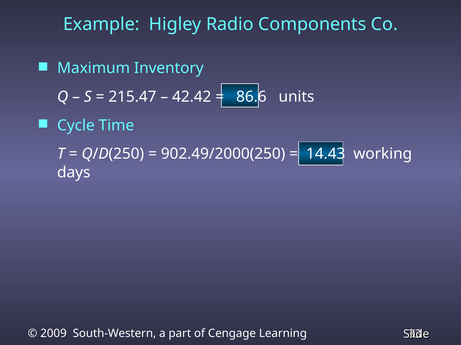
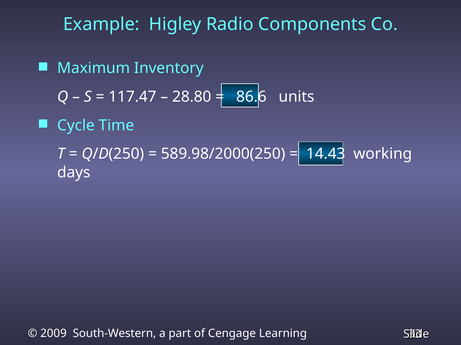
215.47: 215.47 -> 117.47 (132, 97)
42.42: 42.42 -> 28.80 (192, 97)
902.49/2000(250: 902.49/2000(250 -> 589.98/2000(250 (223, 154)
